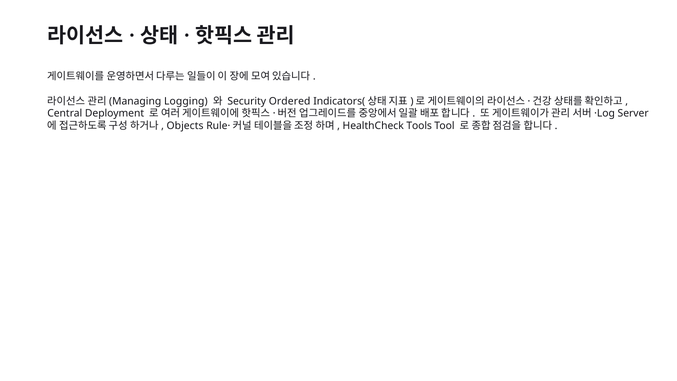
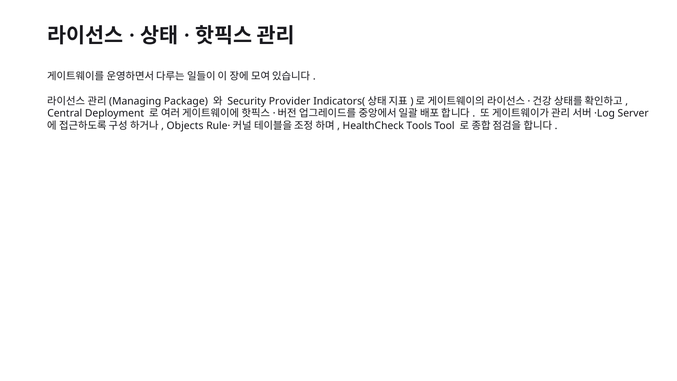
Logging: Logging -> Package (186, 101)
Ordered: Ordered -> Provider (290, 101)
